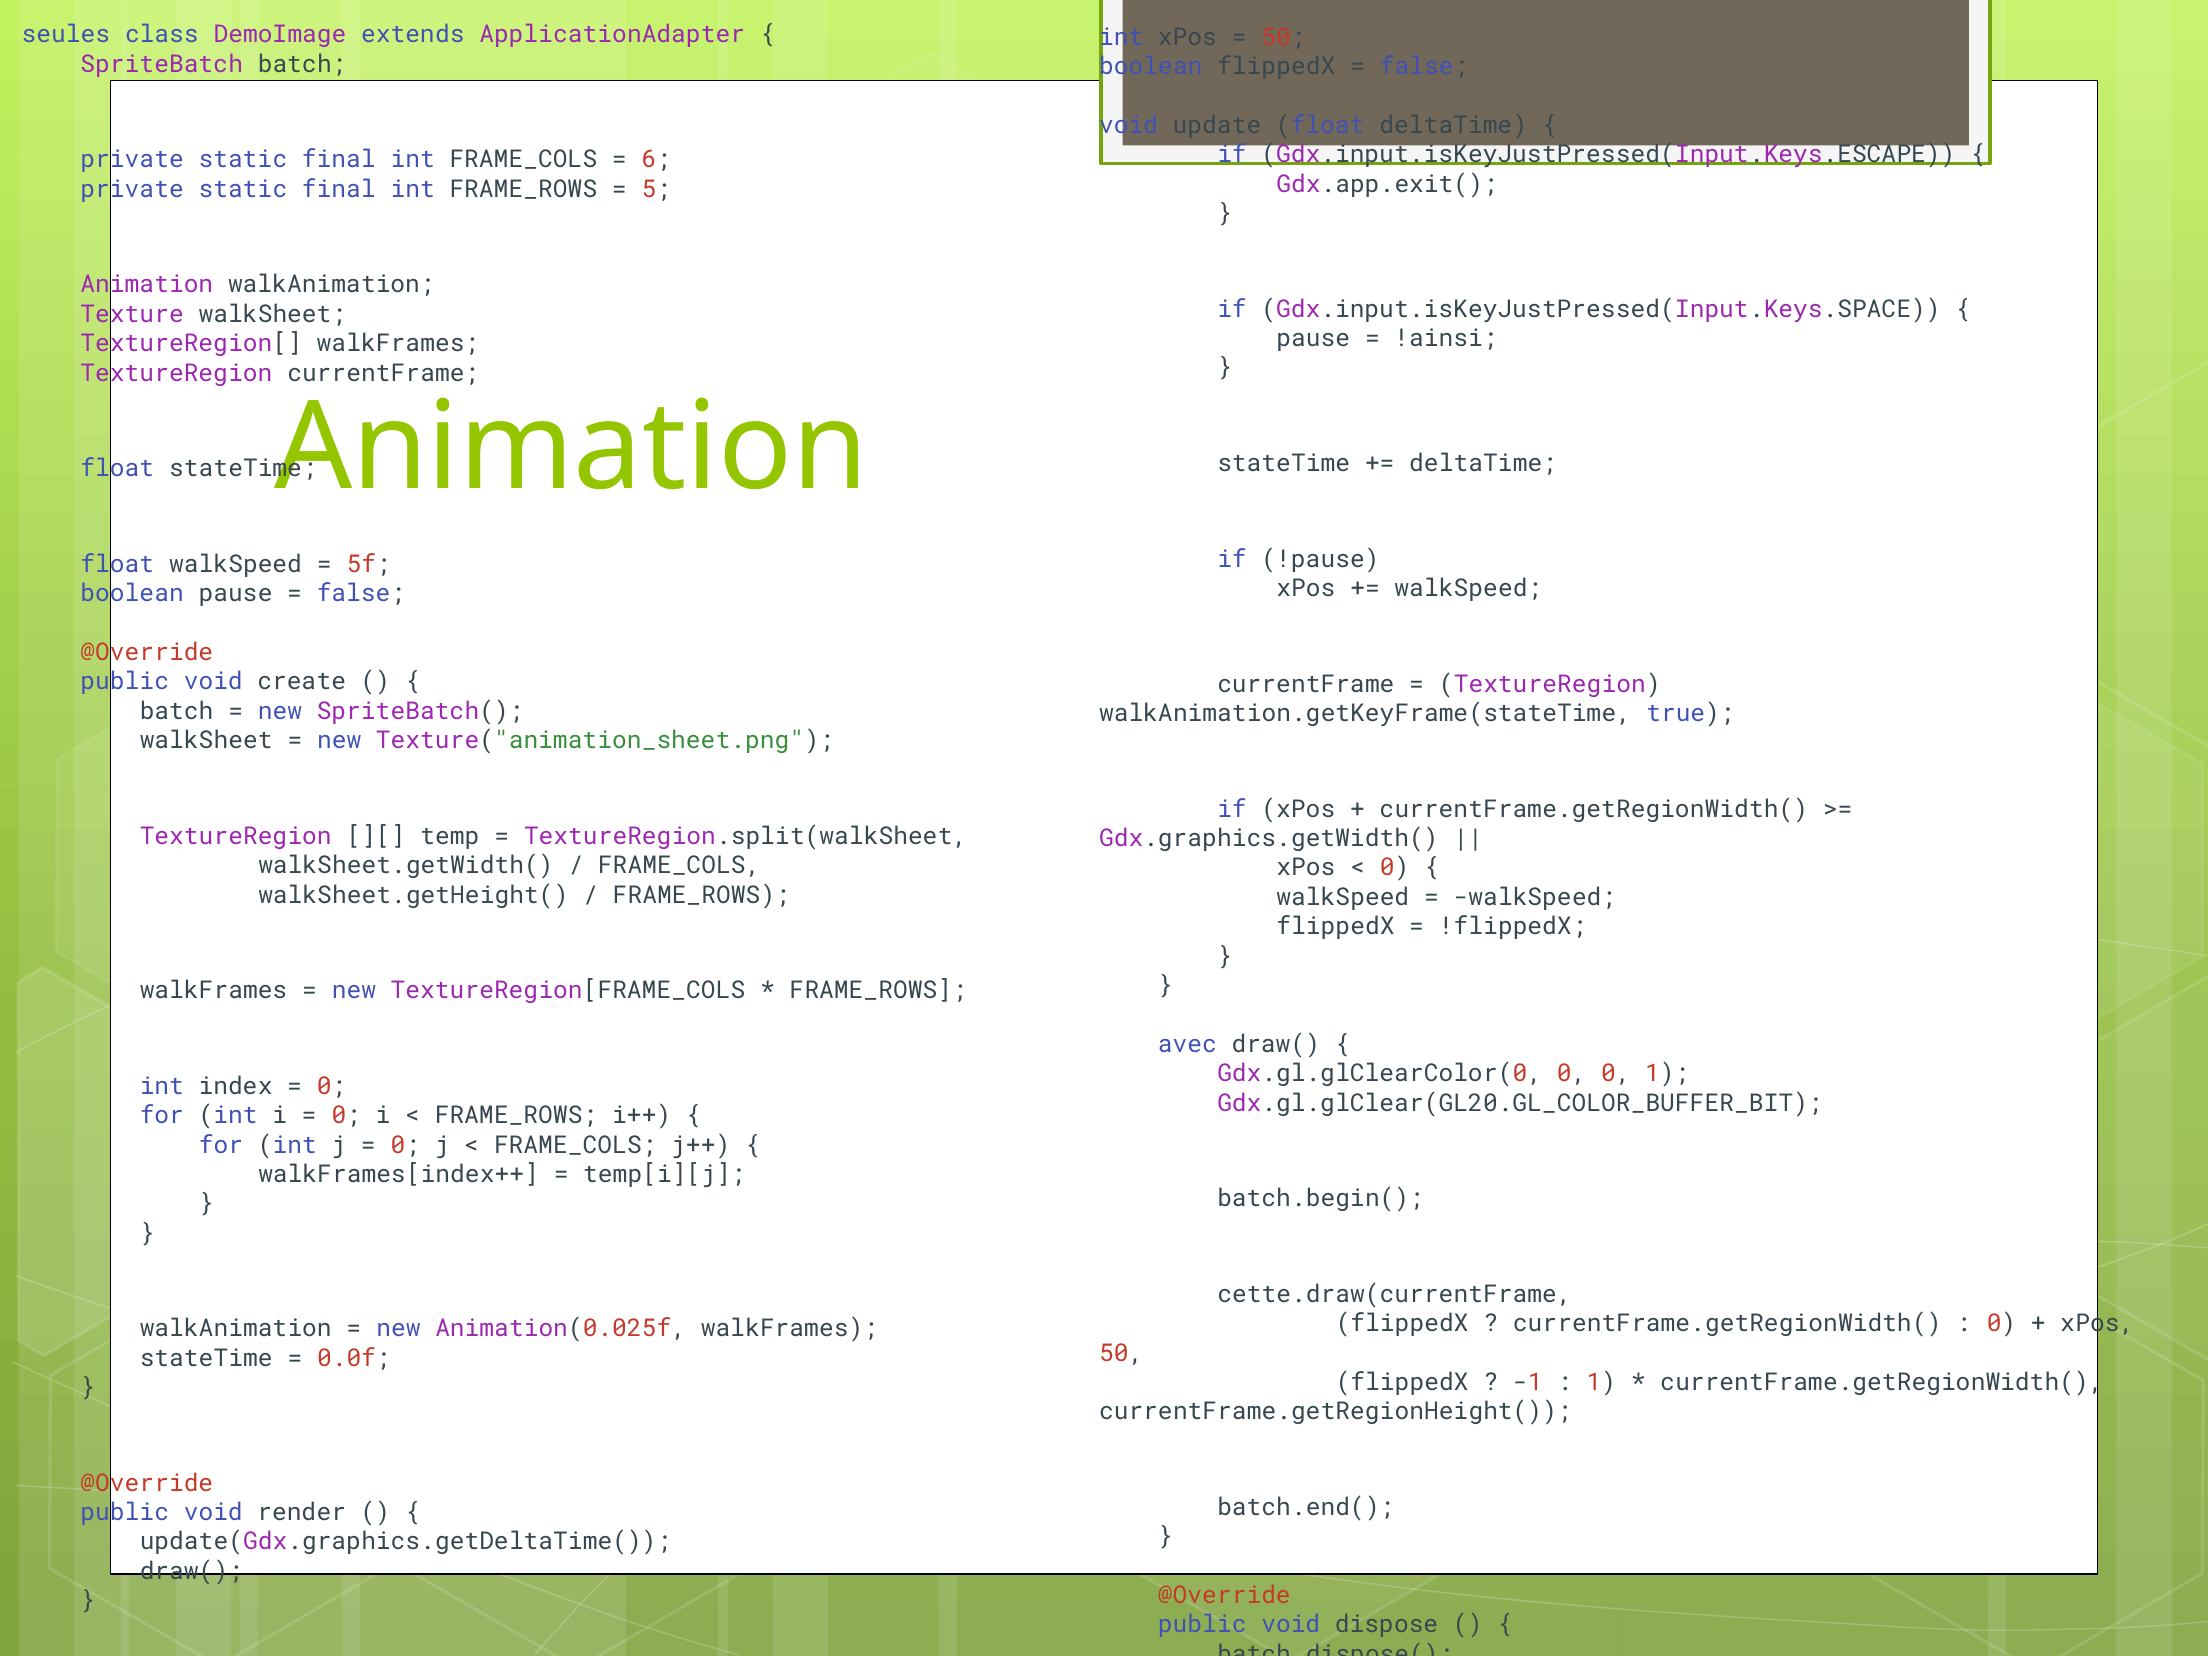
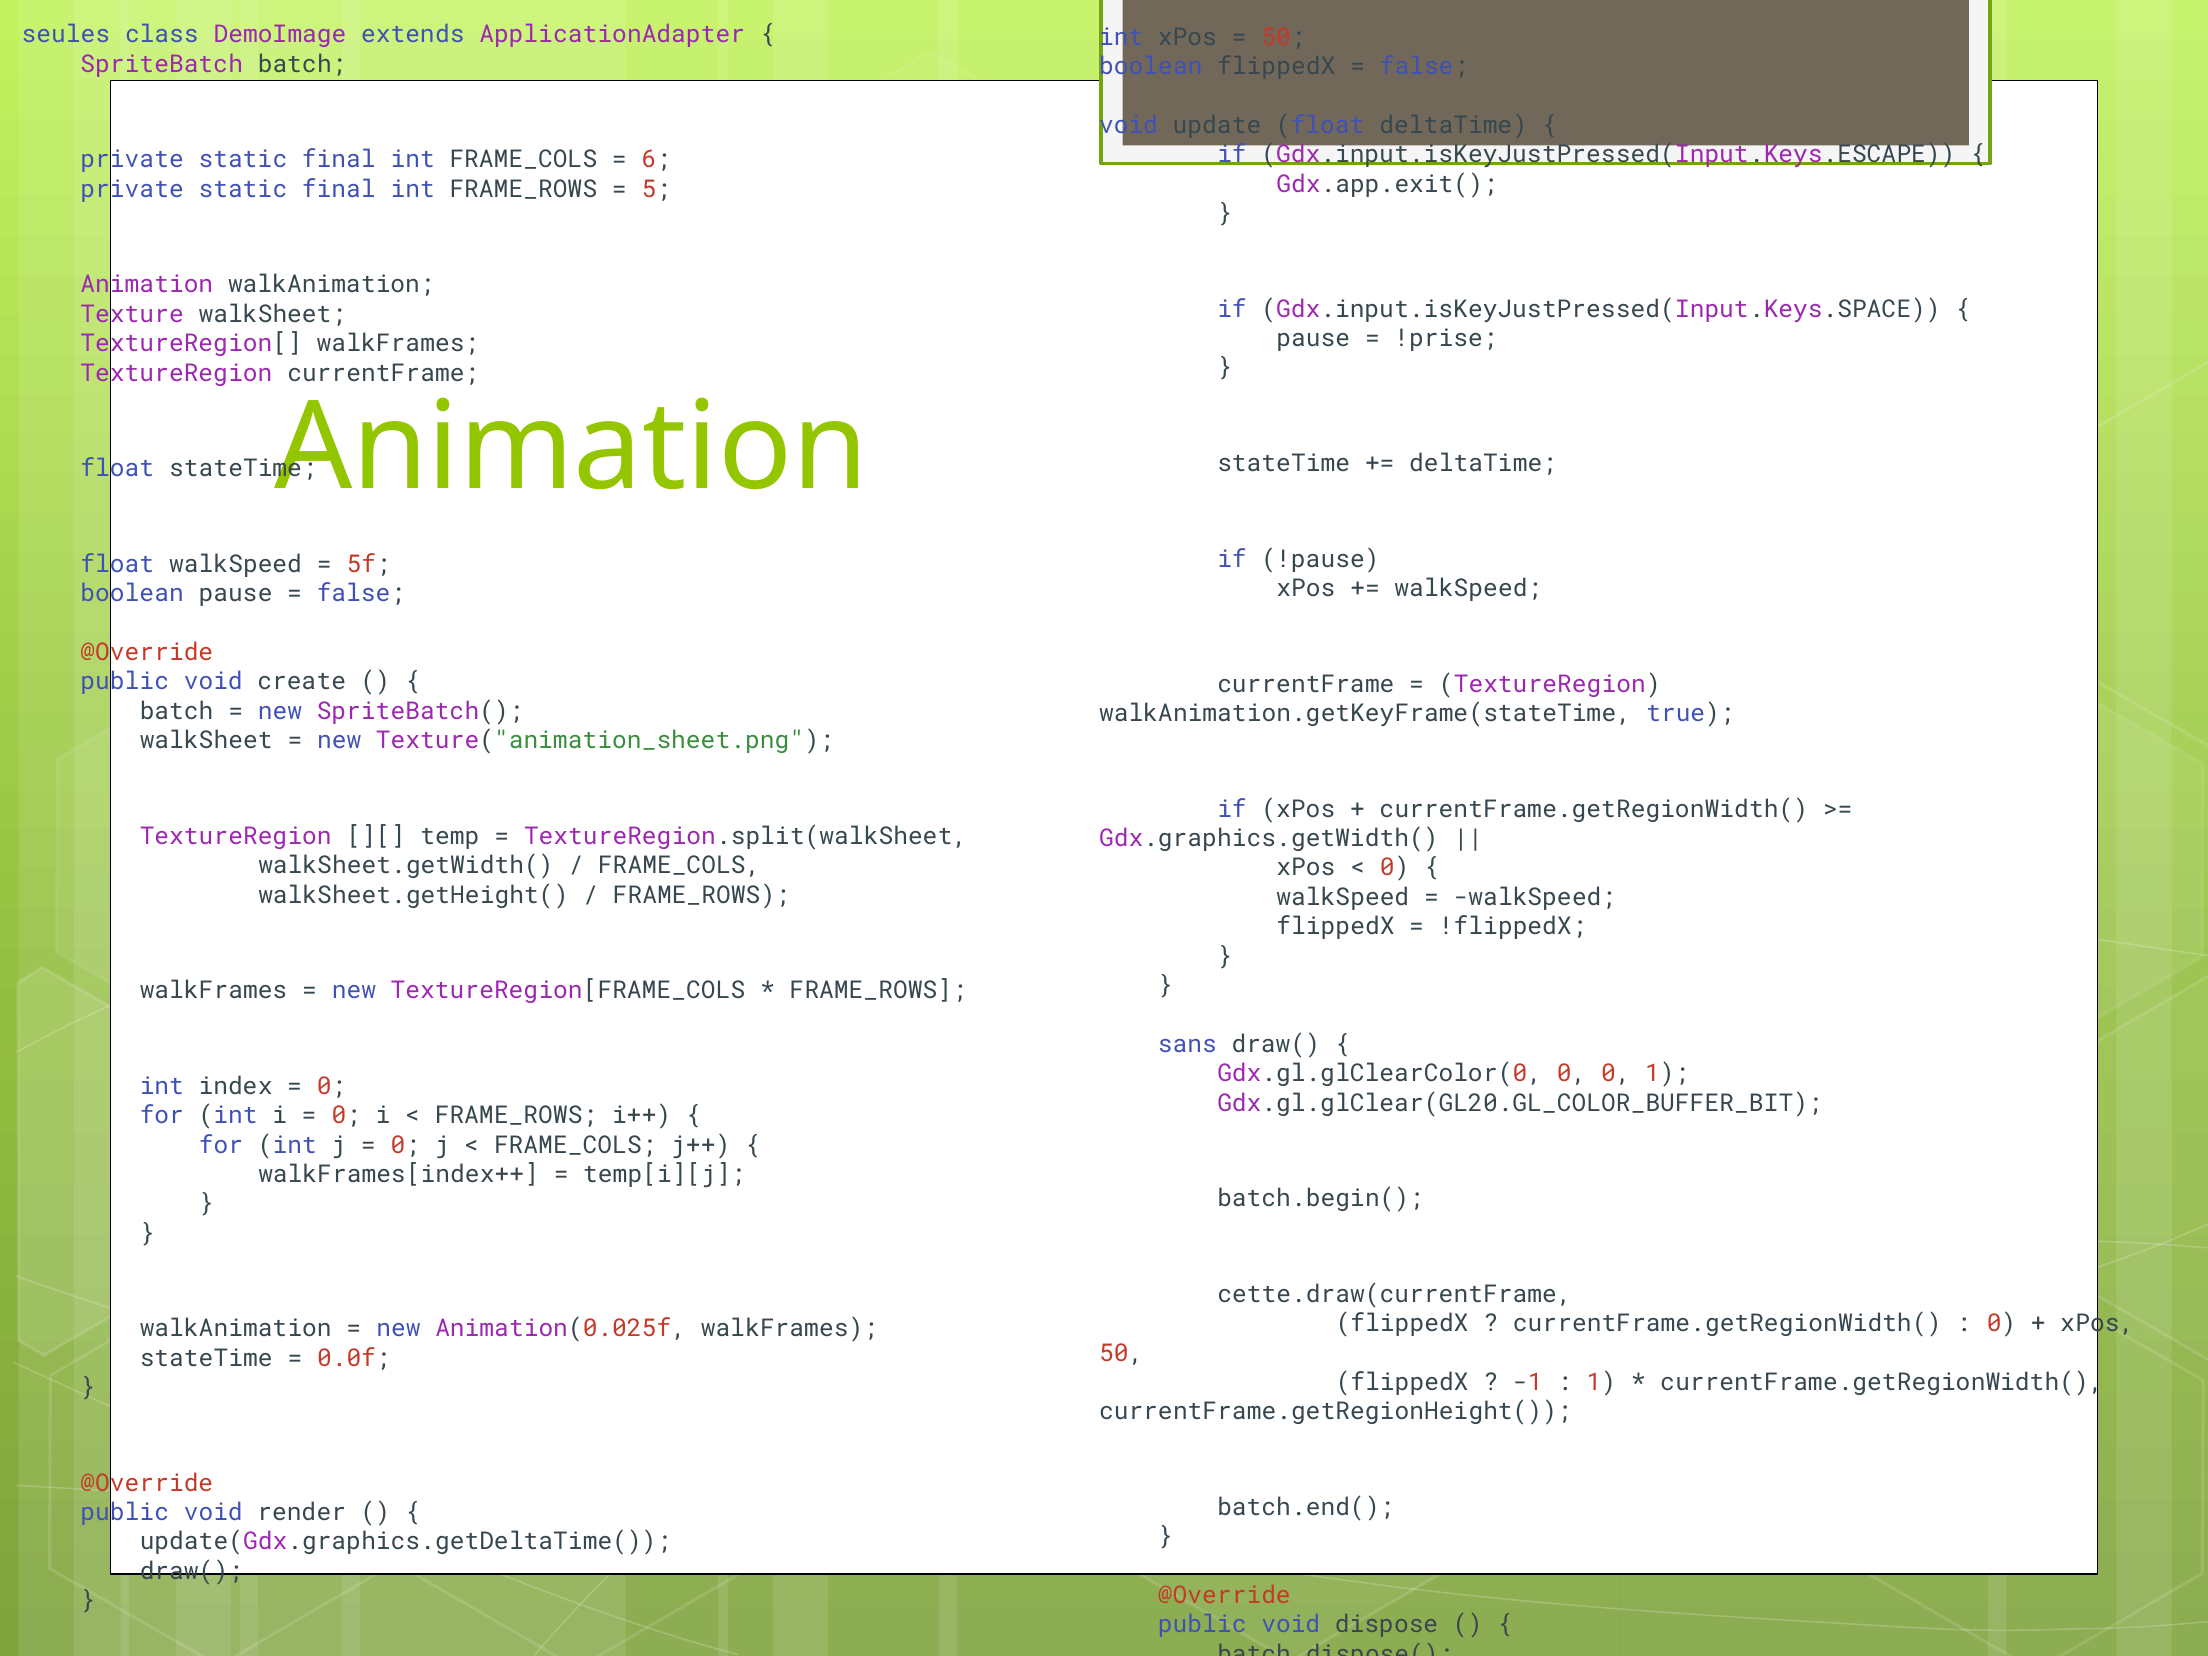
!ainsi: !ainsi -> !prise (1446, 338)
avec: avec -> sans (1187, 1044)
